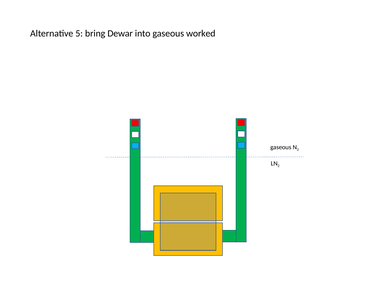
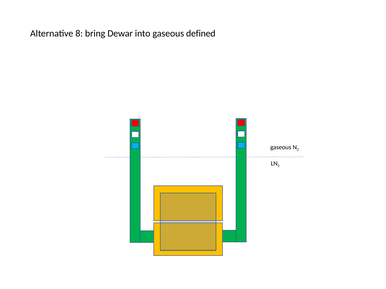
5: 5 -> 8 (79, 34)
worked: worked -> defined (201, 34)
